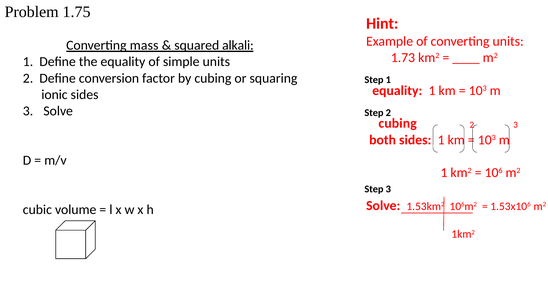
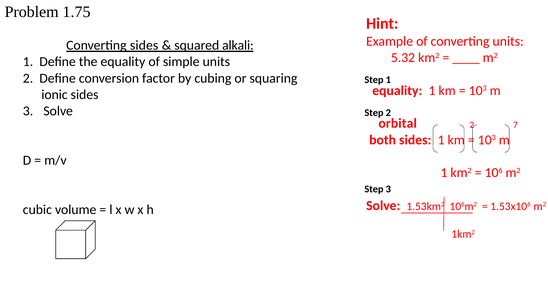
Converting mass: mass -> sides (144, 45)
1.73: 1.73 -> 5.32 (403, 58)
cubing: cubing -> orbital (398, 124)
2 3: 3 -> 7 (516, 125)
